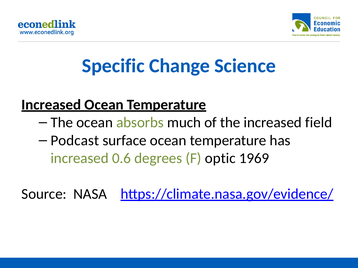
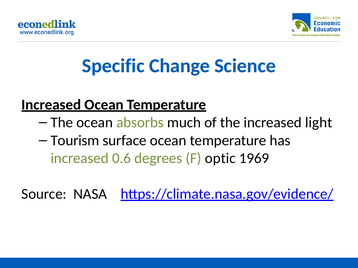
field: field -> light (319, 123)
Podcast: Podcast -> Tourism (75, 141)
